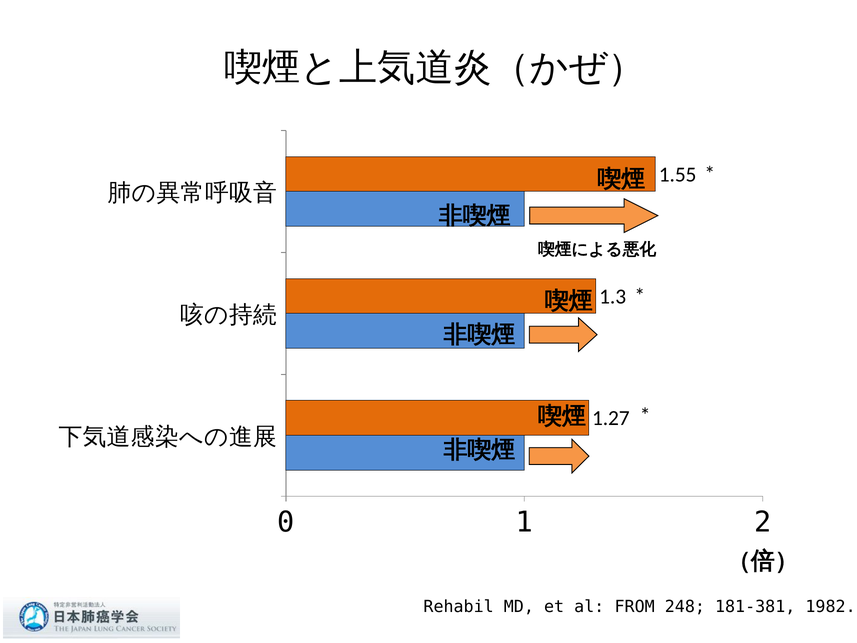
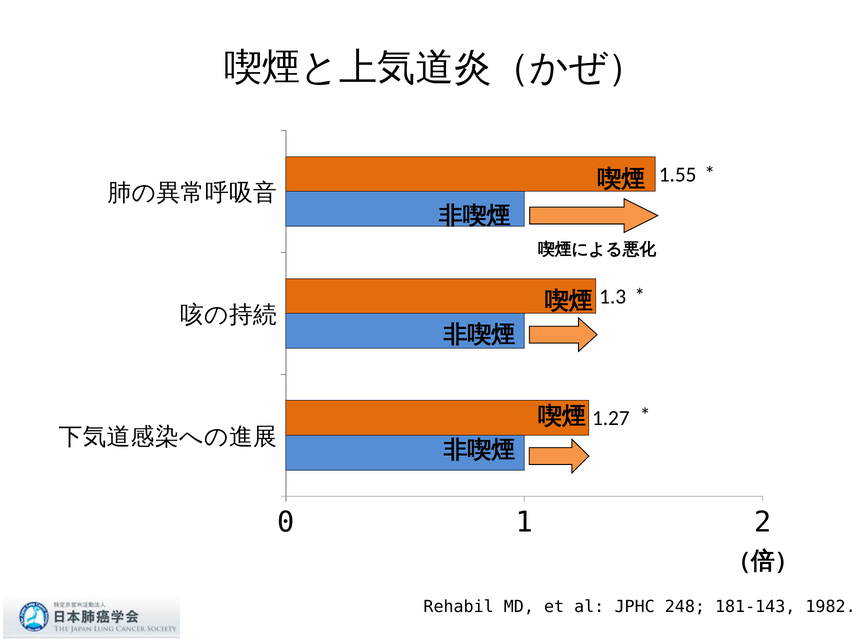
FROM: FROM -> JPHC (635, 607)
181-381: 181-381 -> 181-143 (755, 607)
